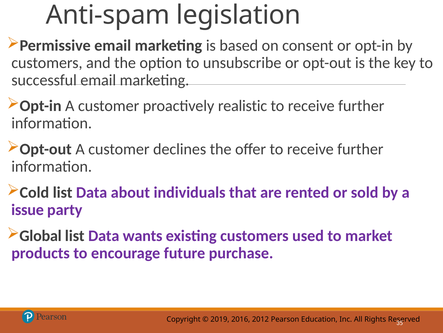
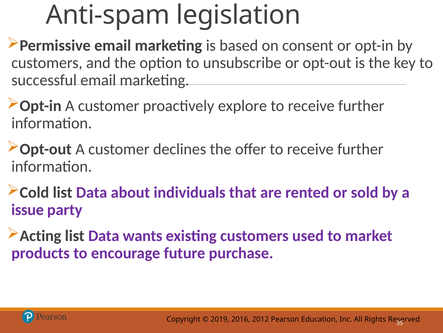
realistic: realistic -> explore (242, 106)
Global: Global -> Acting (40, 235)
